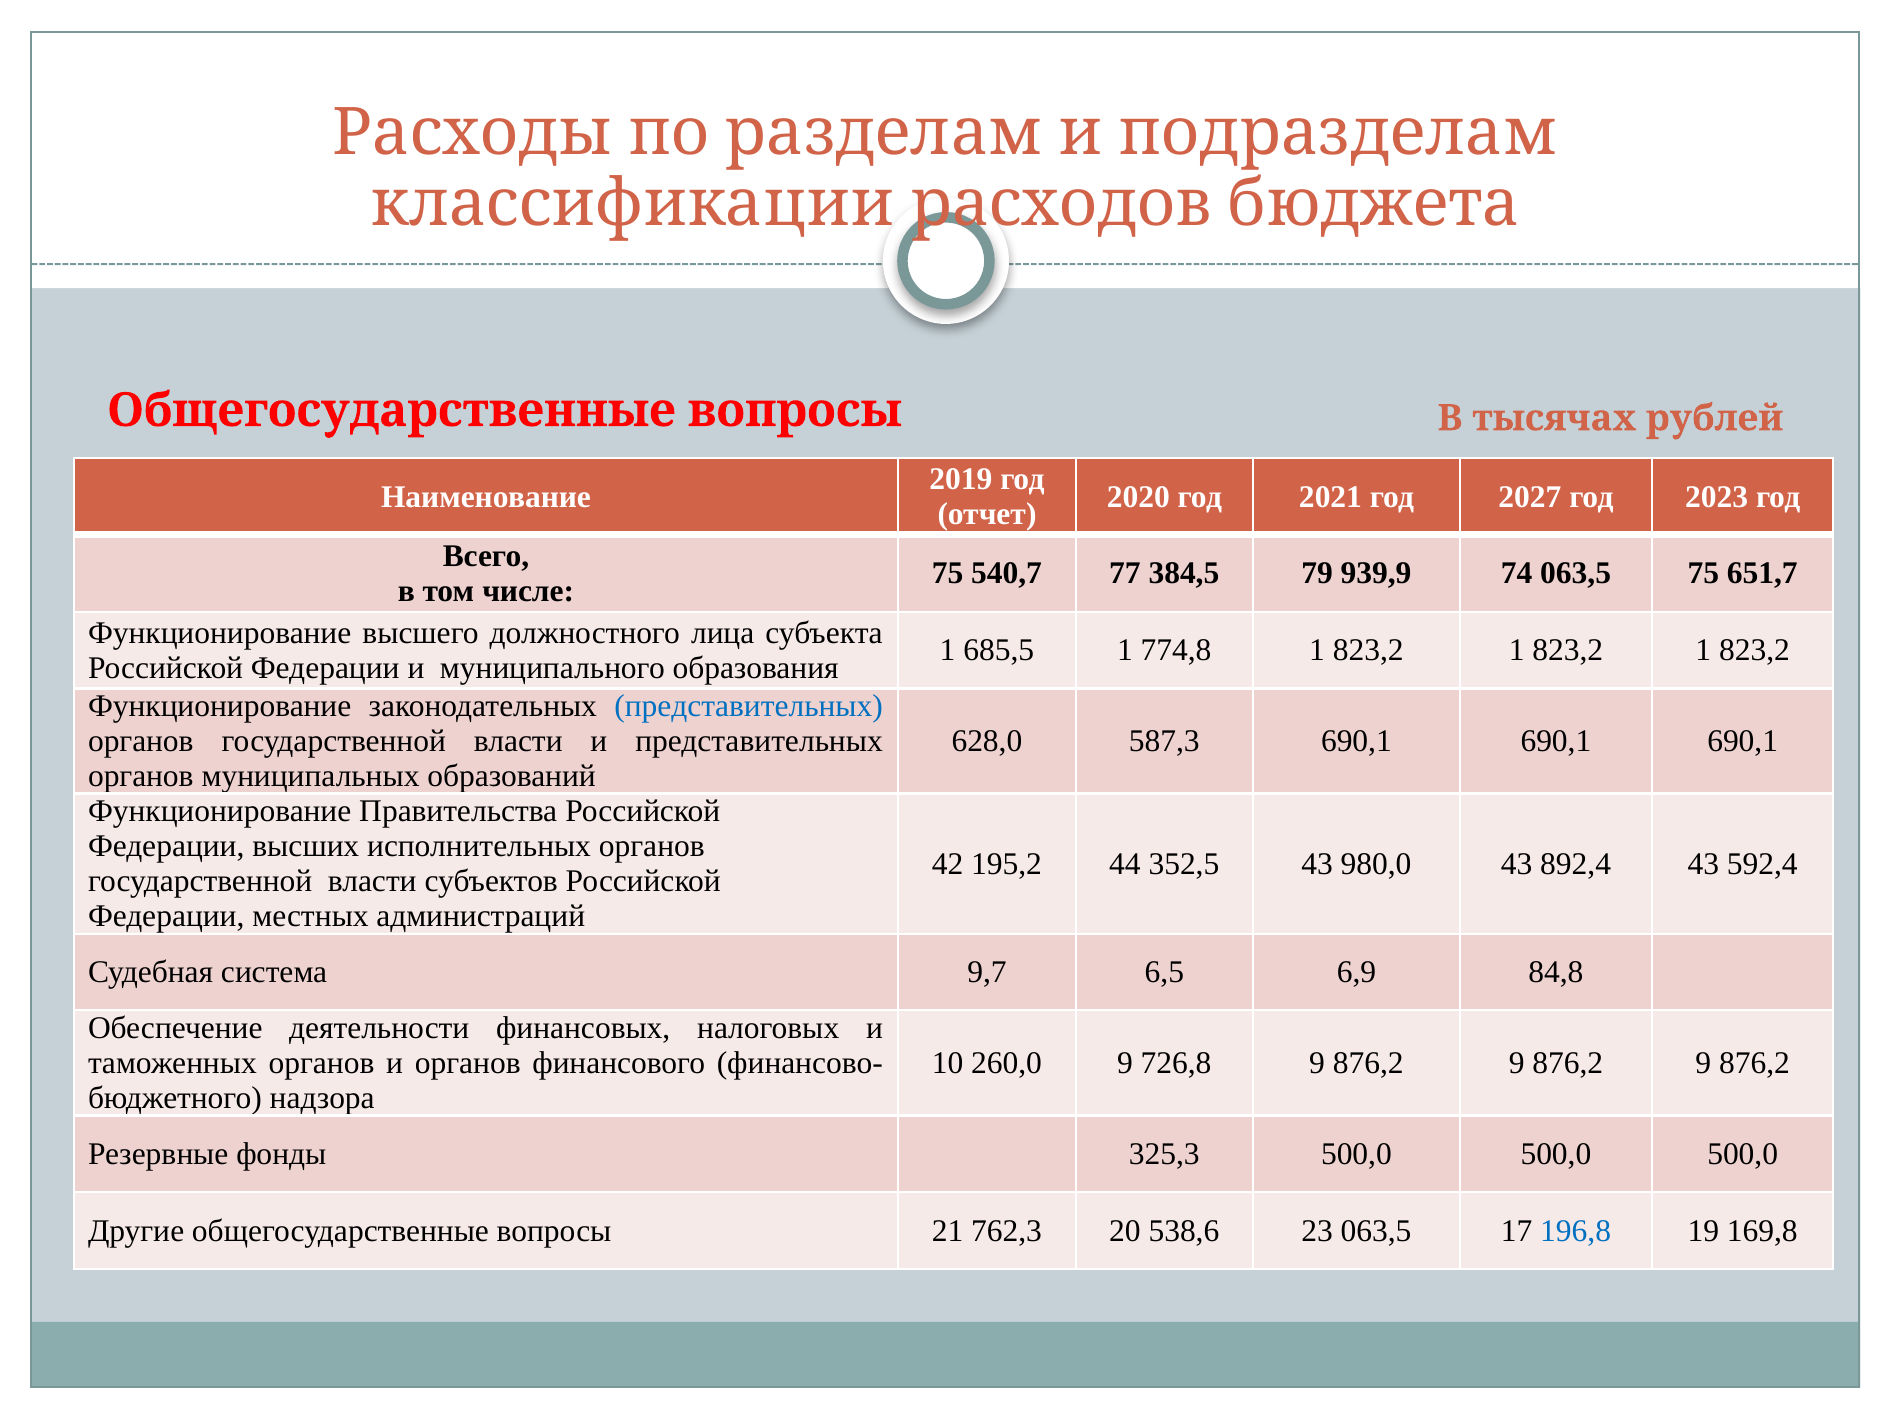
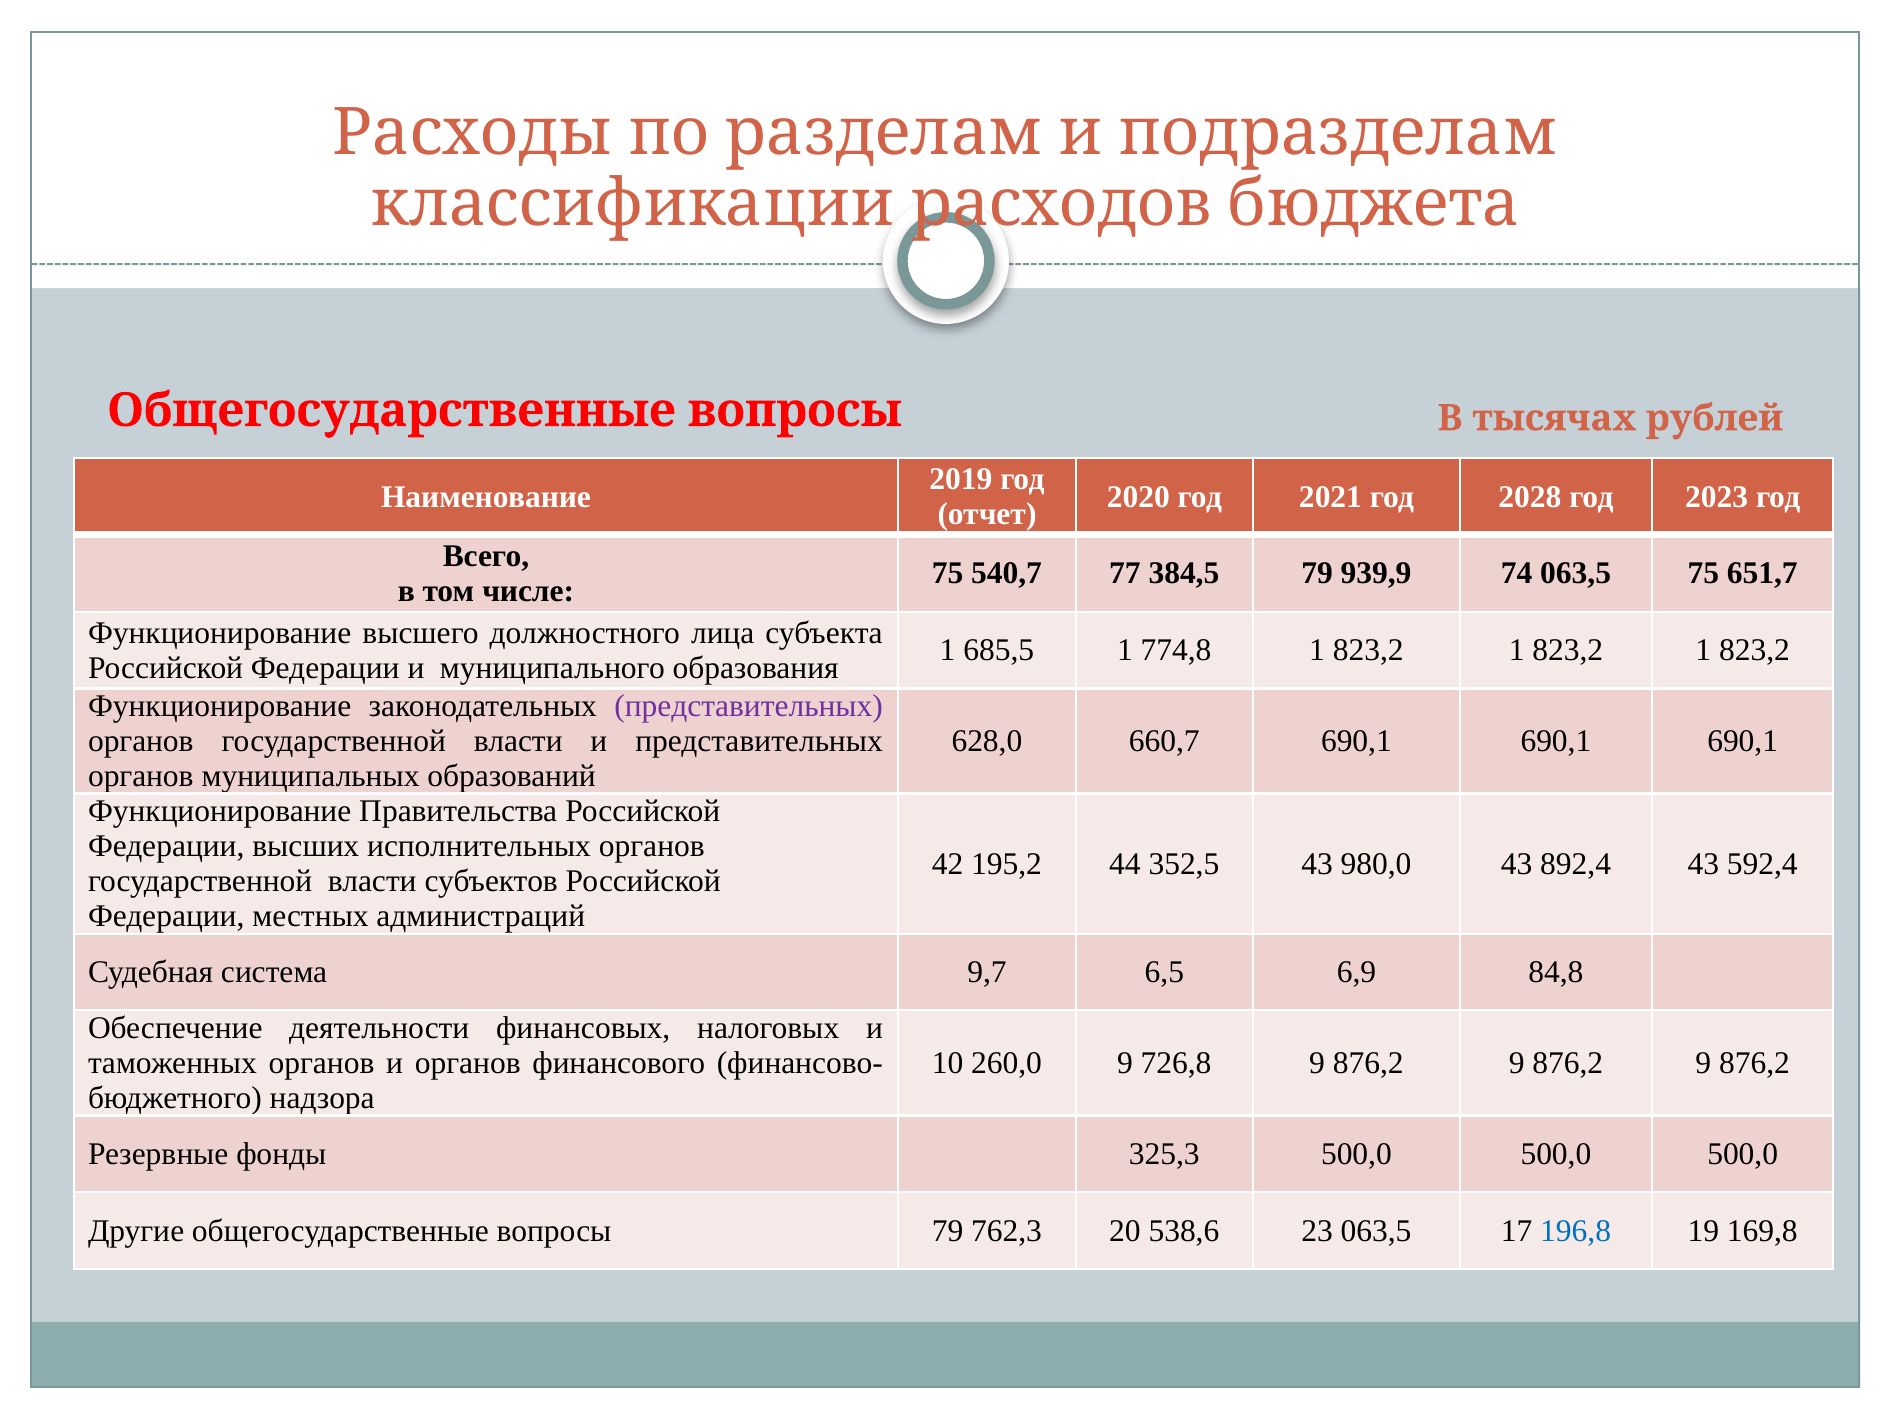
2027: 2027 -> 2028 (1530, 497)
представительных colour: blue -> purple (749, 706)
587,3: 587,3 -> 660,7 (1164, 741)
вопросы 21: 21 -> 79 (948, 1231)
